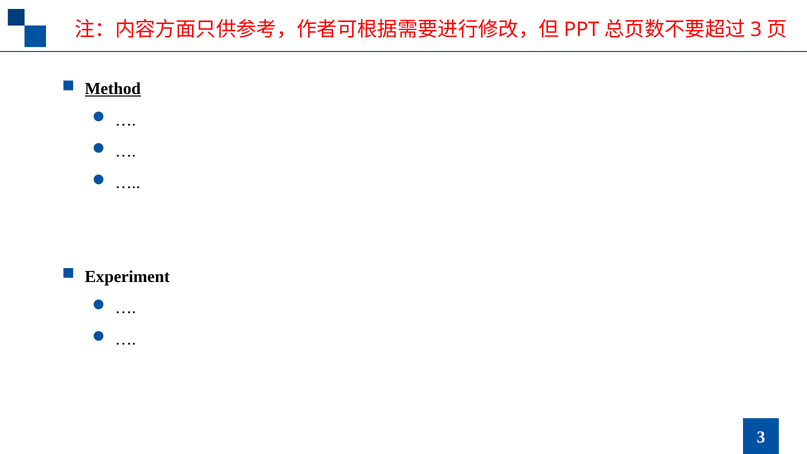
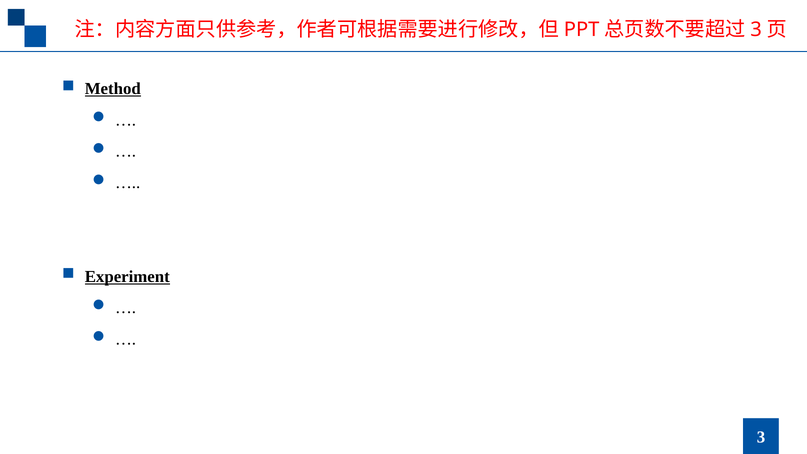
Experiment underline: none -> present (127, 277)
